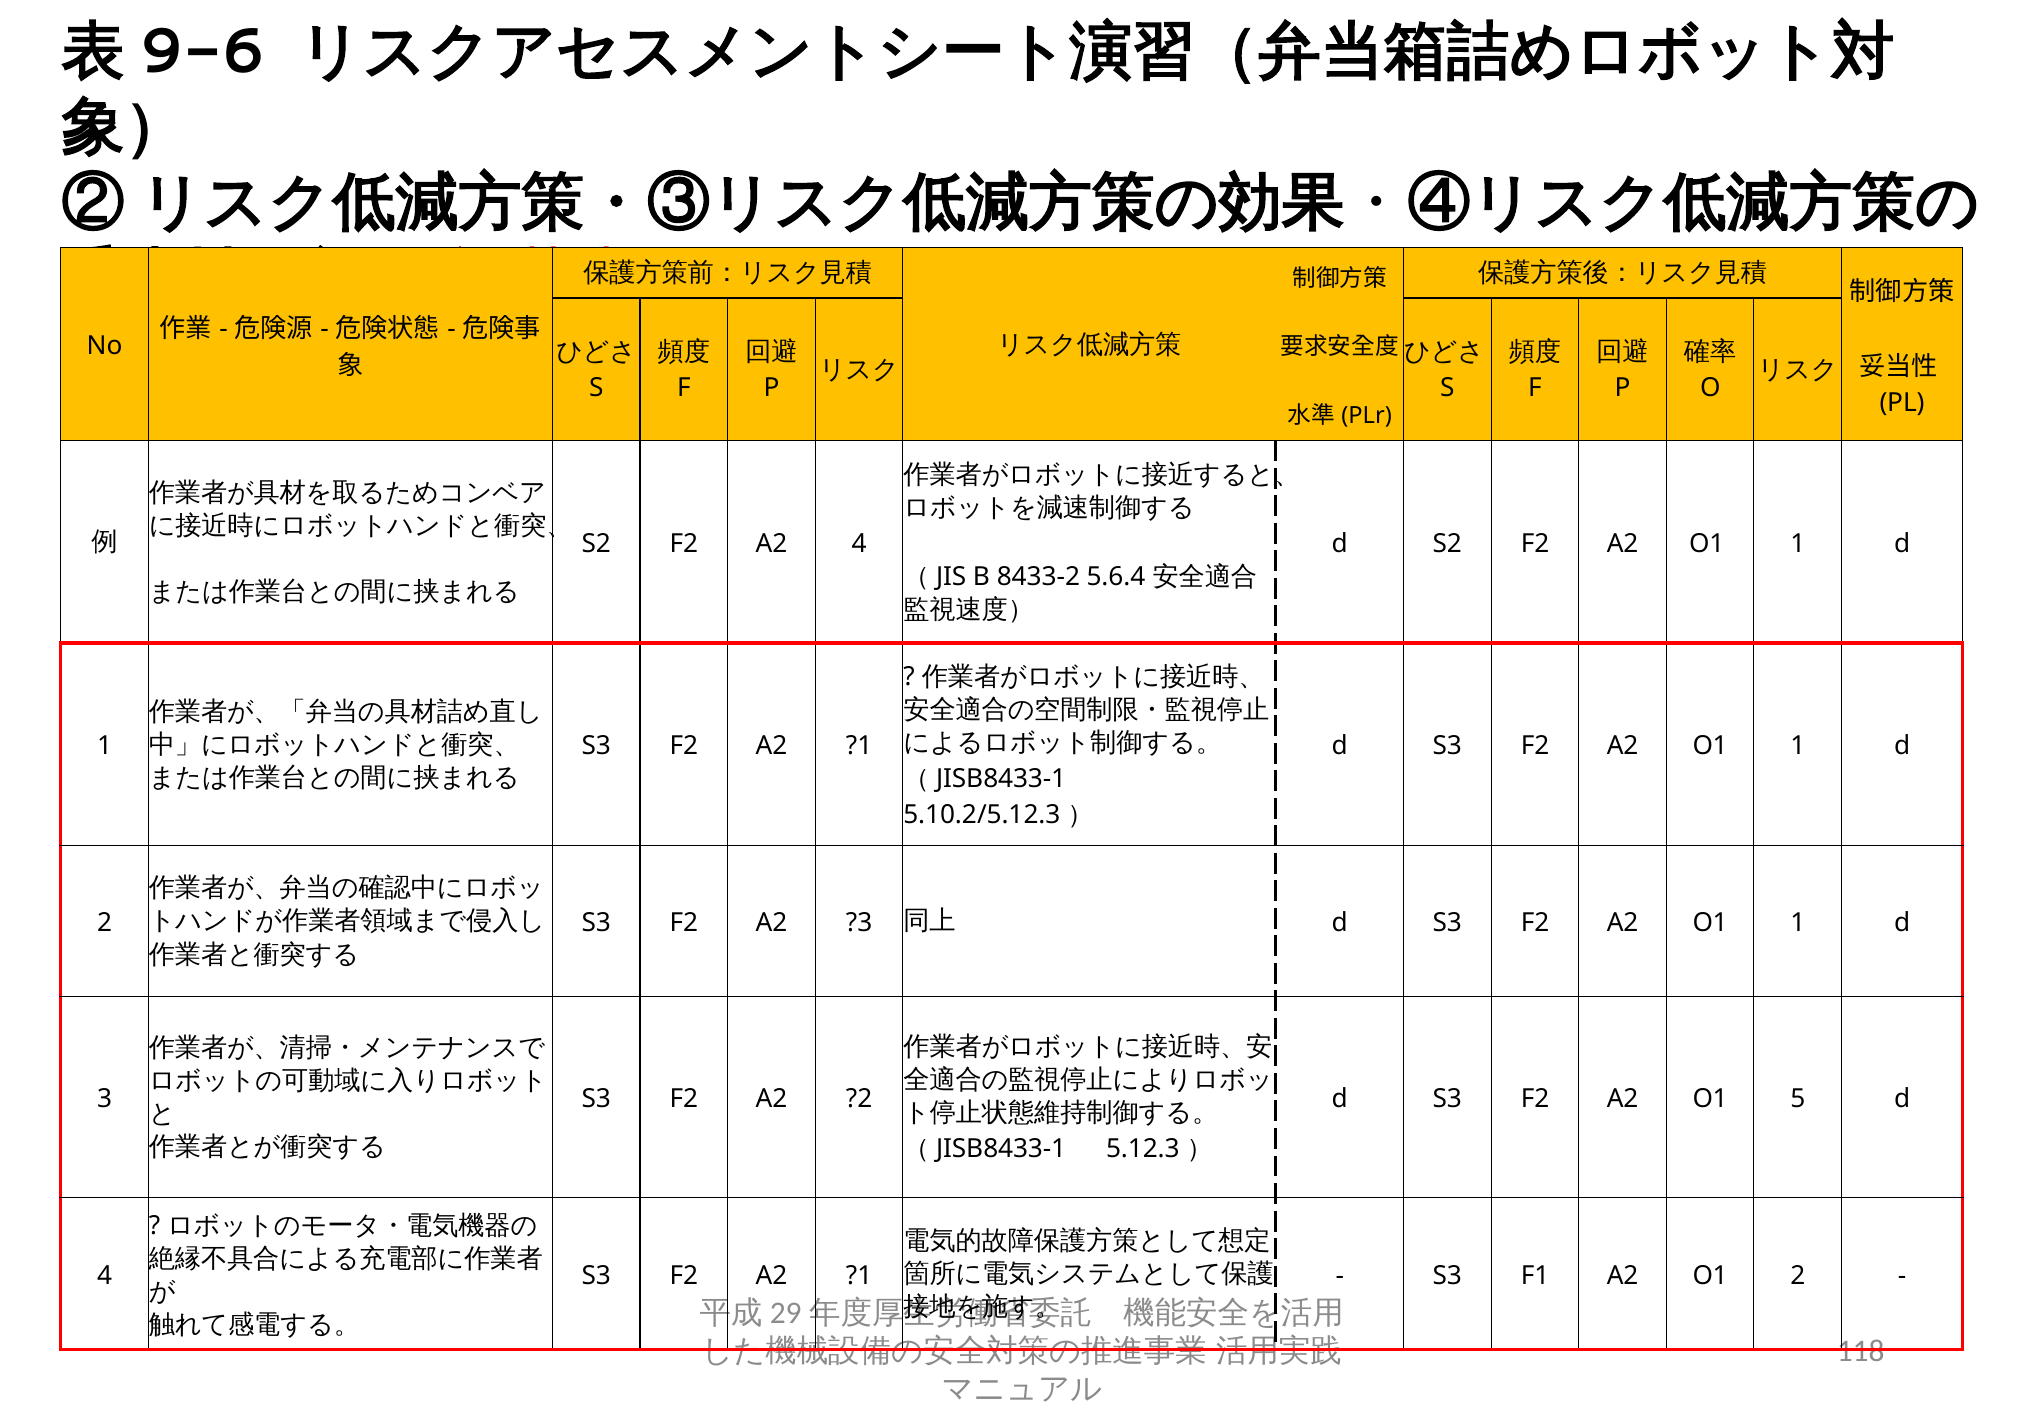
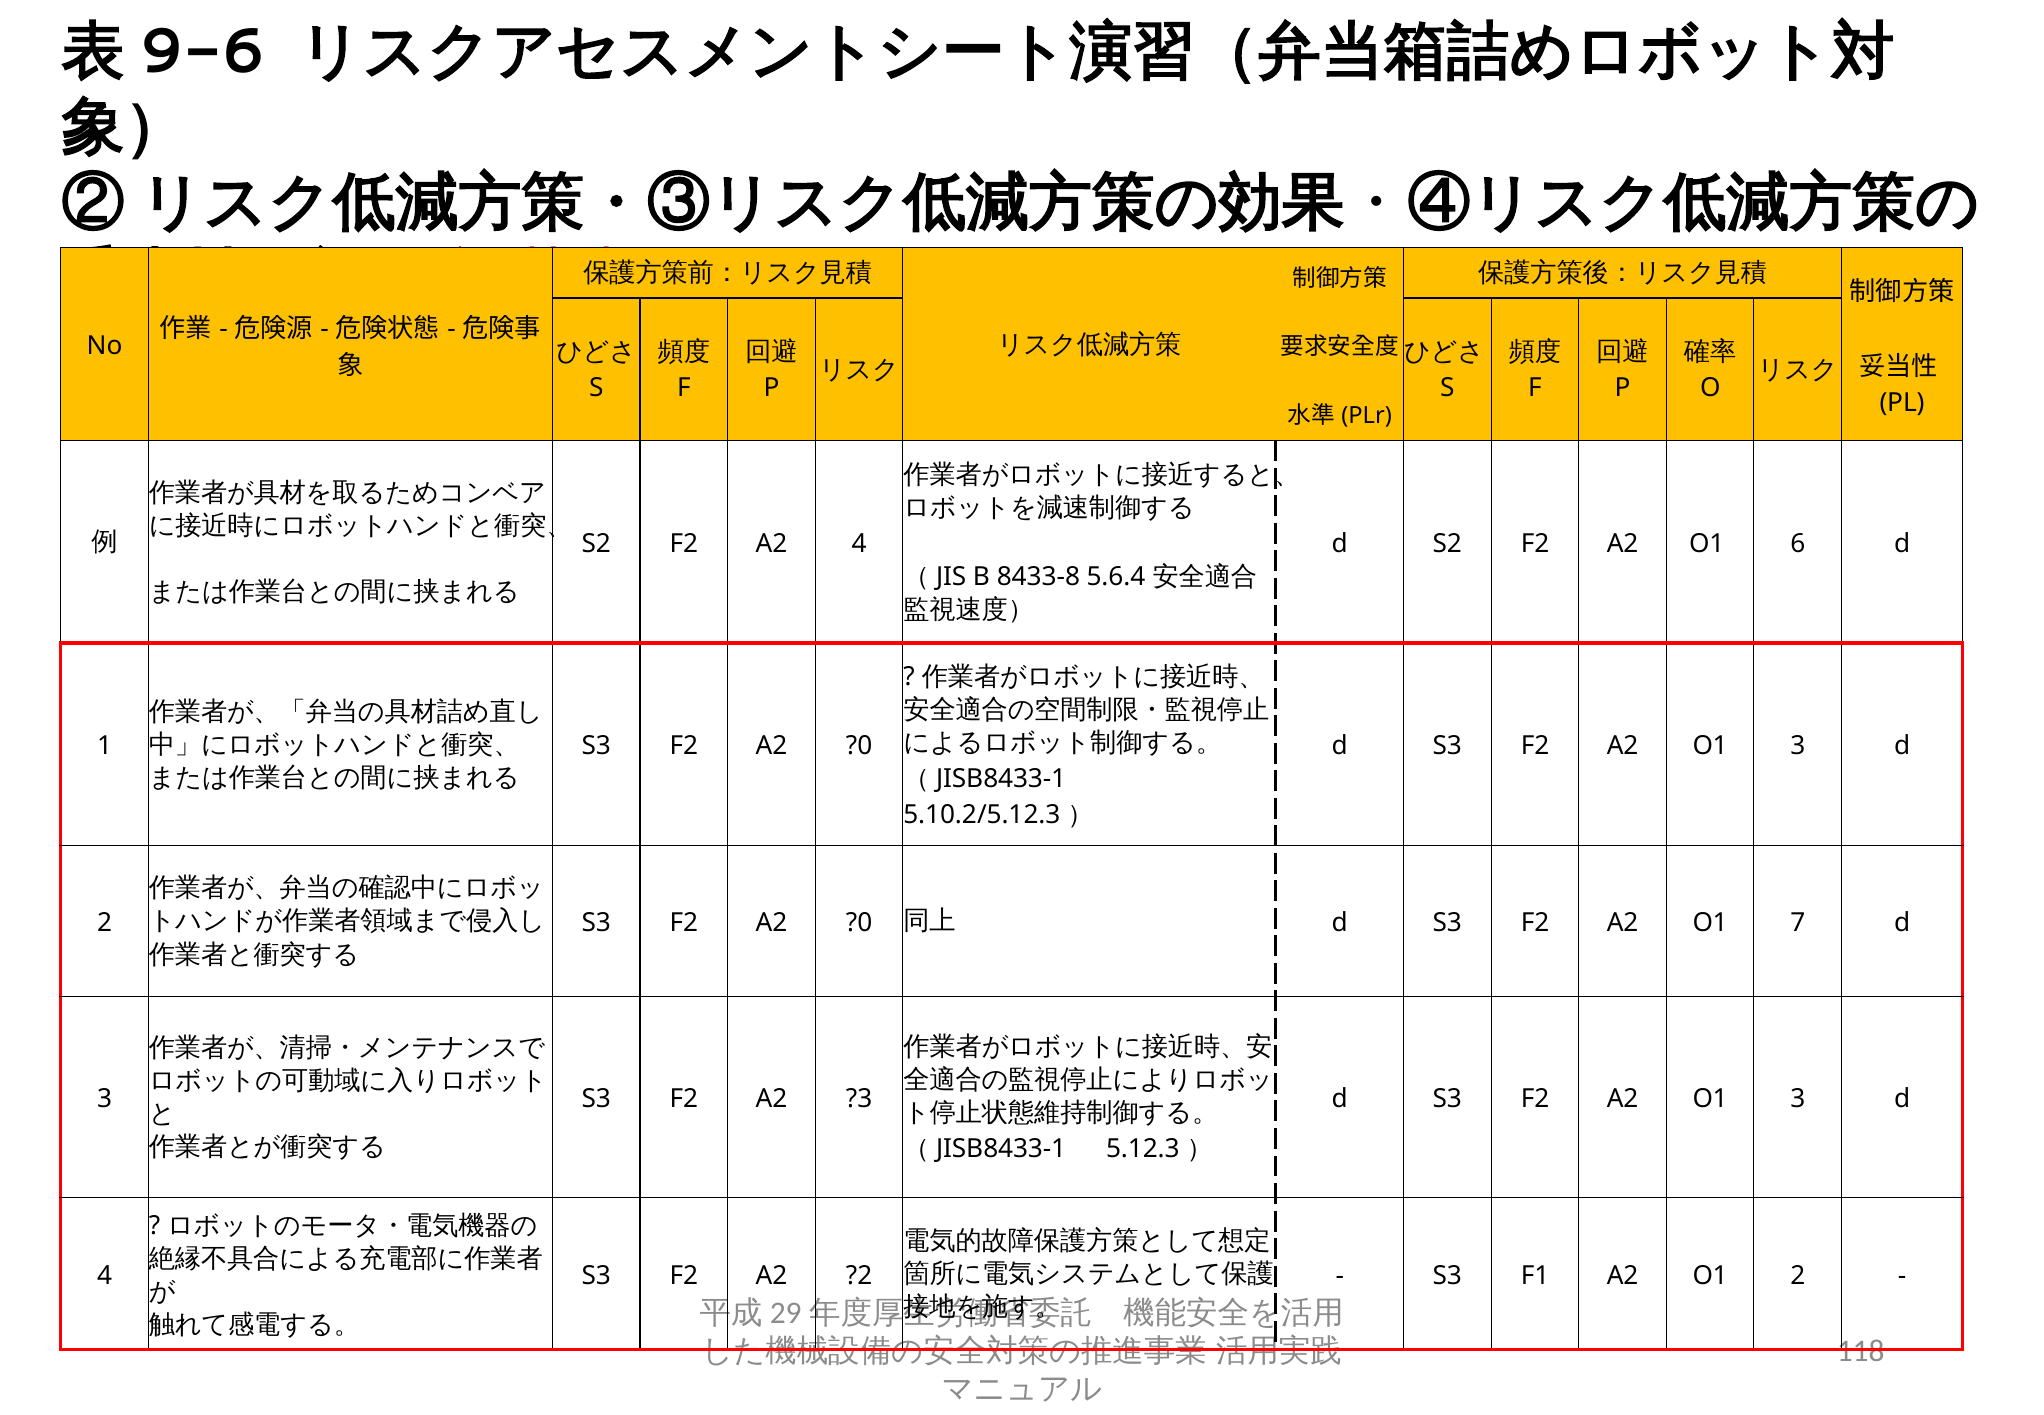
1: 1 -> 6 (1798, 544)
8433-2: 8433-2 -> 8433-8 (1038, 577)
?1: ?1 -> ?0 (859, 746)
1: 1 -> 3 (1798, 746)
?3: ?3 -> ?0 (859, 923)
1: 1 -> 7 (1798, 923)
?2: ?2 -> ?3 (859, 1099)
5: 5 -> 3 (1798, 1099)
?1: ?1 -> ?2 (859, 1276)
